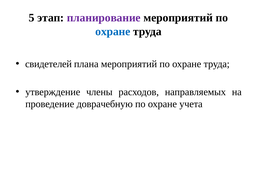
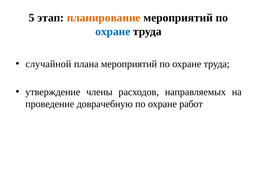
планирование colour: purple -> orange (104, 18)
свидетелей: свидетелей -> случайной (48, 64)
учета: учета -> работ (191, 104)
